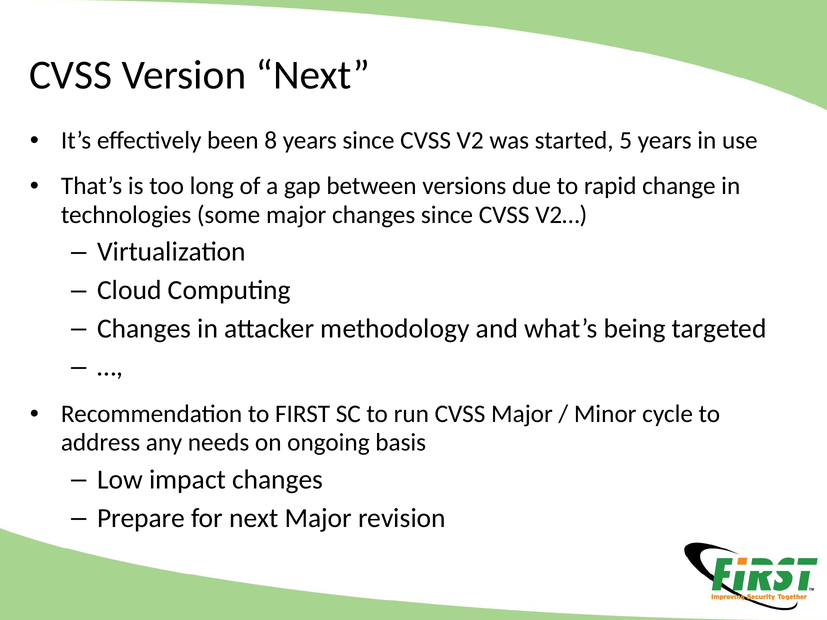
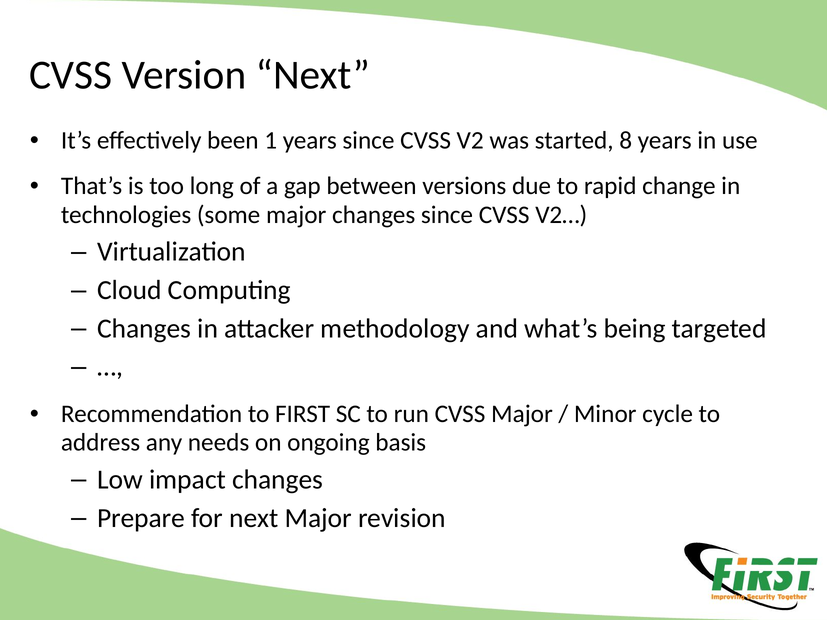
8: 8 -> 1 (271, 140)
5: 5 -> 8 (626, 140)
